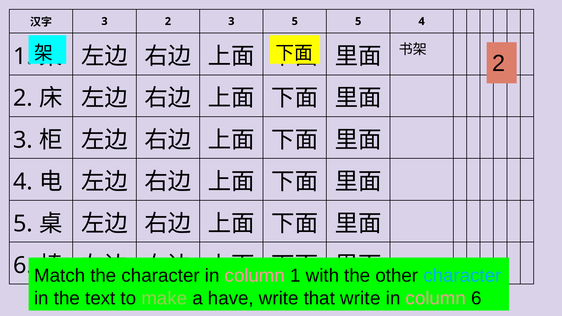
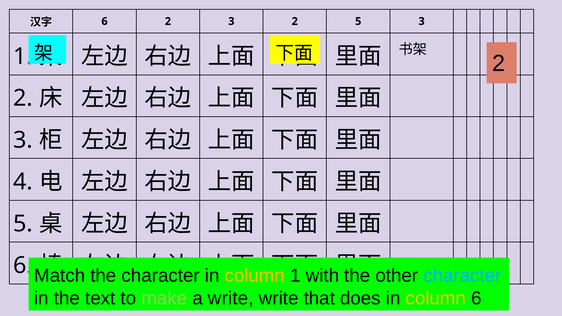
3: 3 -> 6 (105, 21)
3 5: 5 -> 2 (295, 21)
5 4: 4 -> 3 (422, 21)
column colour: pink -> yellow (255, 276)
a have: have -> write (231, 298)
that write: write -> does (360, 298)
column colour: pink -> yellow (436, 298)
